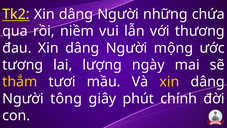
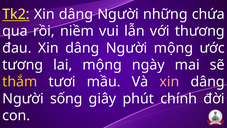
lai lượng: lượng -> mộng (102, 65)
xin colour: yellow -> pink (169, 82)
tông: tông -> sống (66, 98)
